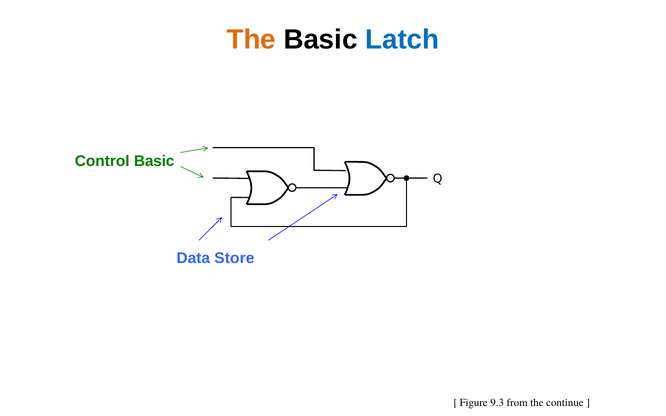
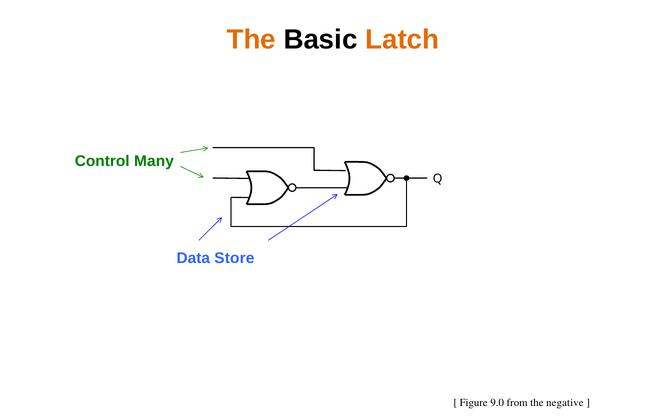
Latch colour: blue -> orange (402, 40)
Control Basic: Basic -> Many (154, 161)
9.3: 9.3 -> 9.0 (497, 403)
continue: continue -> negative (565, 403)
